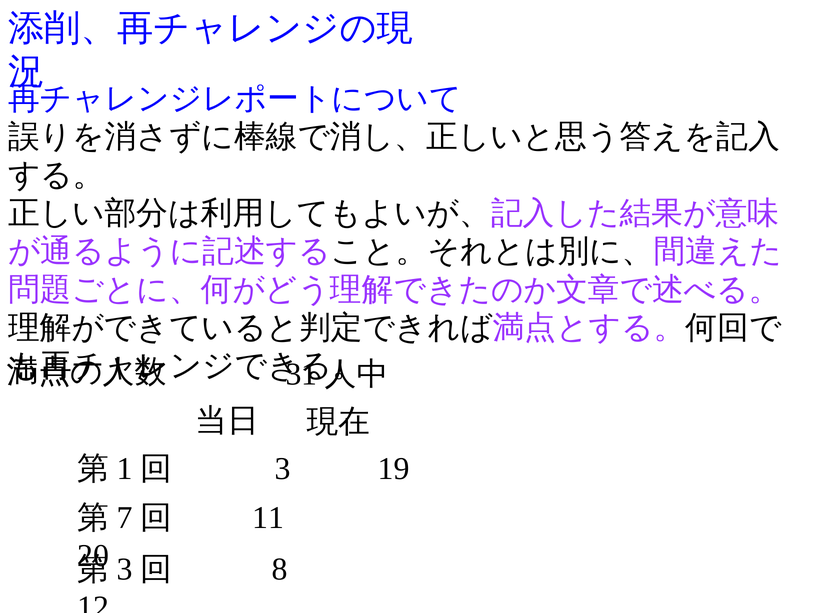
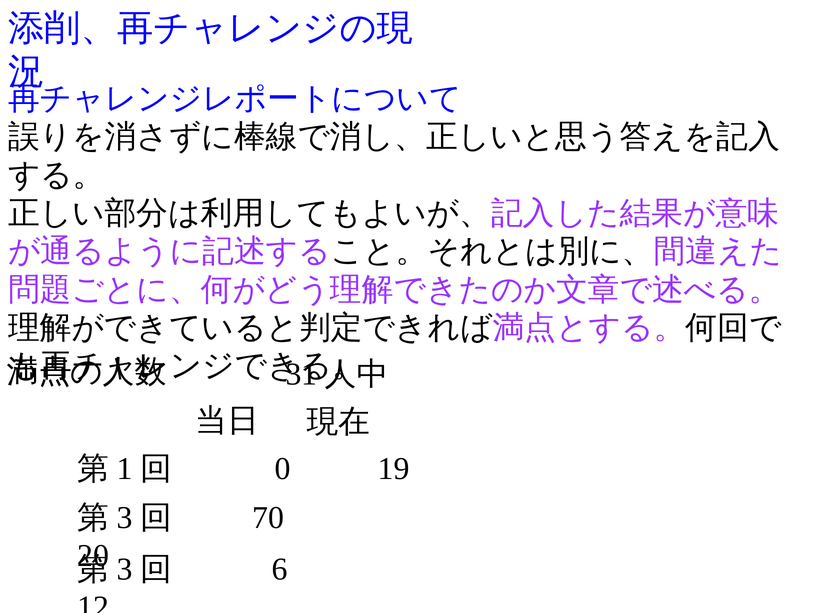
3: 3 -> 0 (283, 469)
7: 7 -> 3 (125, 518)
11: 11 -> 70 (268, 518)
8: 8 -> 6 (280, 570)
